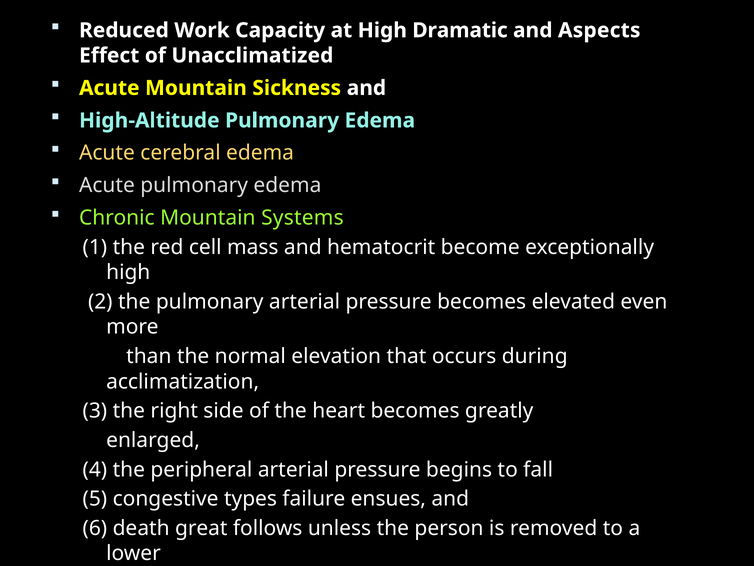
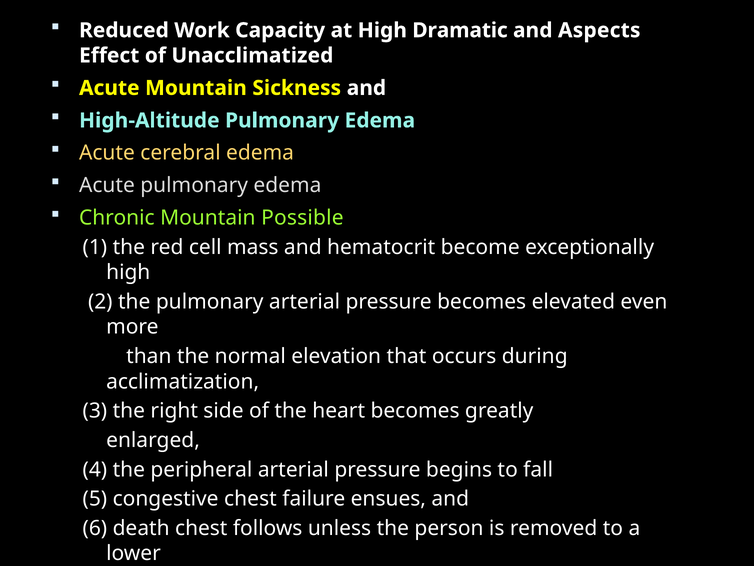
Systems: Systems -> Possible (302, 218)
congestive types: types -> chest (250, 499)
death great: great -> chest (201, 528)
